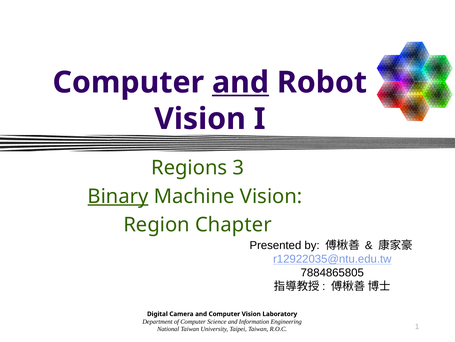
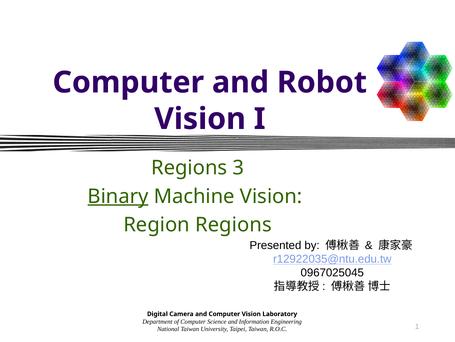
and underline: present -> none (241, 82)
Region Chapter: Chapter -> Regions (233, 224)
7884865805: 7884865805 -> 0967025045 (332, 272)
